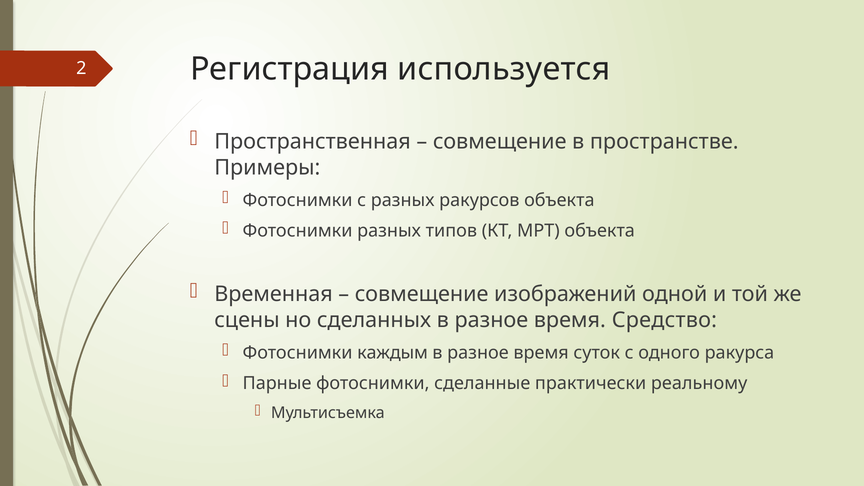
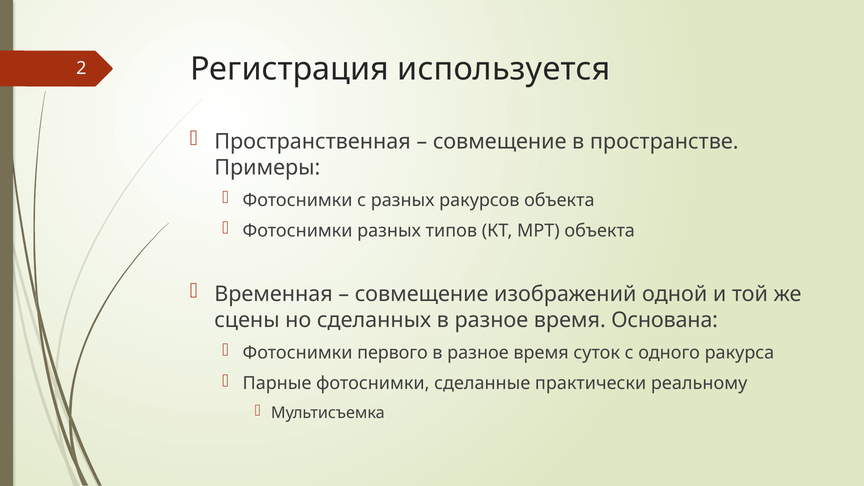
Средство: Средство -> Основана (665, 320)
каждым: каждым -> первого (392, 353)
